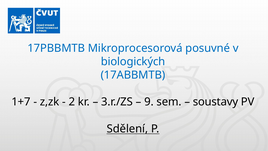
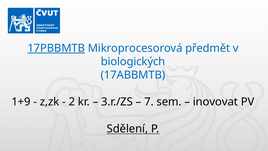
17PBBMTB underline: none -> present (56, 48)
posuvné: posuvné -> předmět (208, 48)
1+7: 1+7 -> 1+9 (21, 102)
9: 9 -> 7 (149, 102)
soustavy: soustavy -> inovovat (215, 102)
